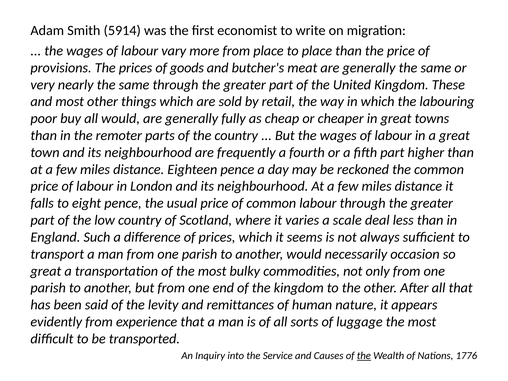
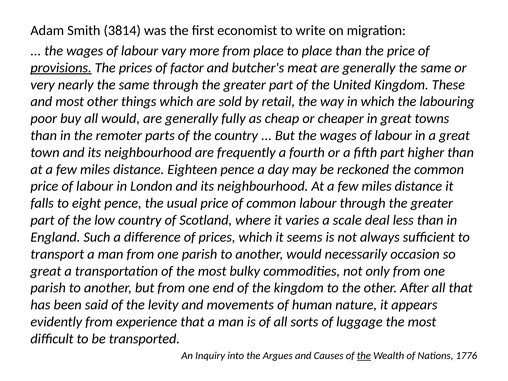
5914: 5914 -> 3814 (122, 30)
provisions underline: none -> present (61, 68)
goods: goods -> factor (187, 68)
remittances: remittances -> movements (240, 305)
Service: Service -> Argues (278, 356)
